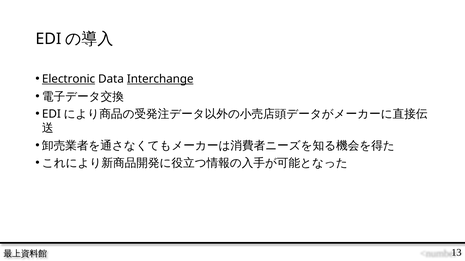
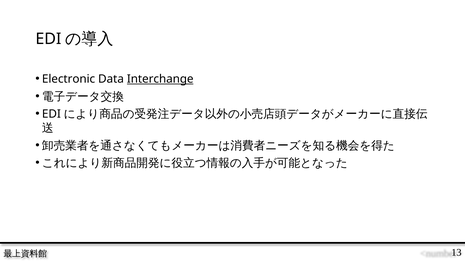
Electronic underline: present -> none (69, 79)
